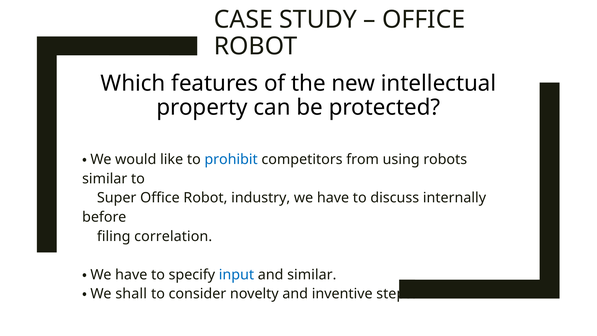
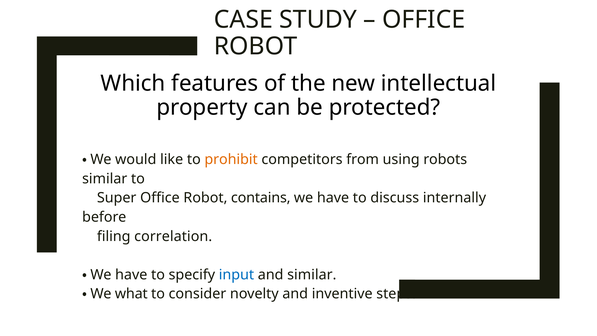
prohibit colour: blue -> orange (231, 159)
industry: industry -> contains (261, 198)
shall: shall -> what (131, 294)
